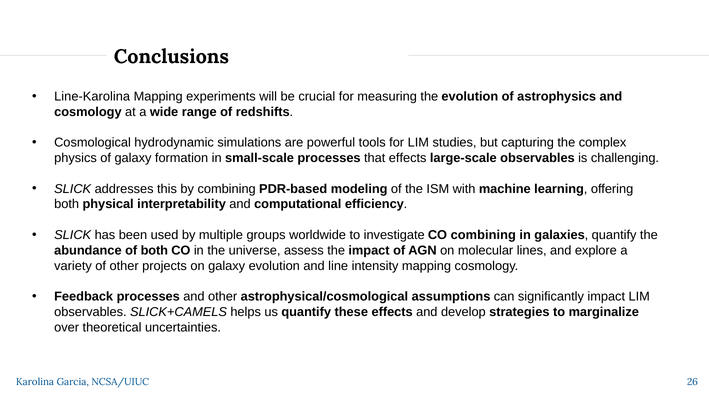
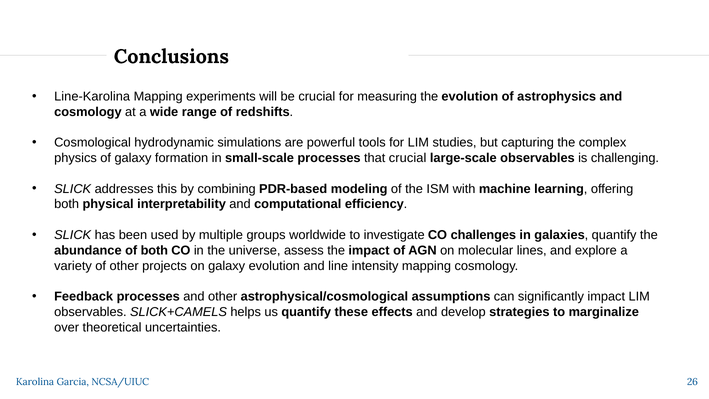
that effects: effects -> crucial (408, 158)
CO combining: combining -> challenges (483, 235)
